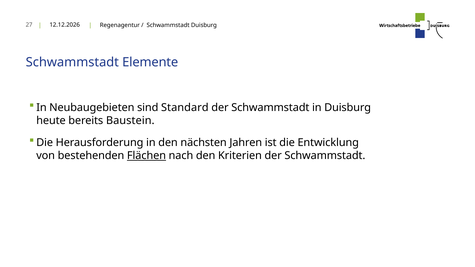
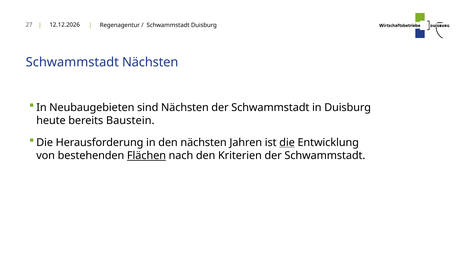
Schwammstadt Elemente: Elemente -> Nächsten (150, 62)
sind Standard: Standard -> Nächsten (185, 108)
die underline: none -> present (287, 143)
